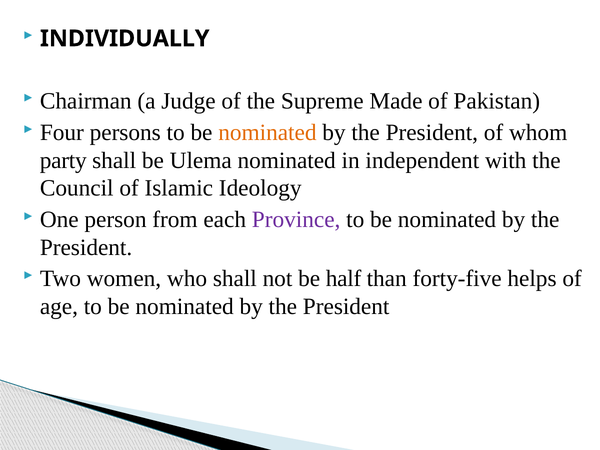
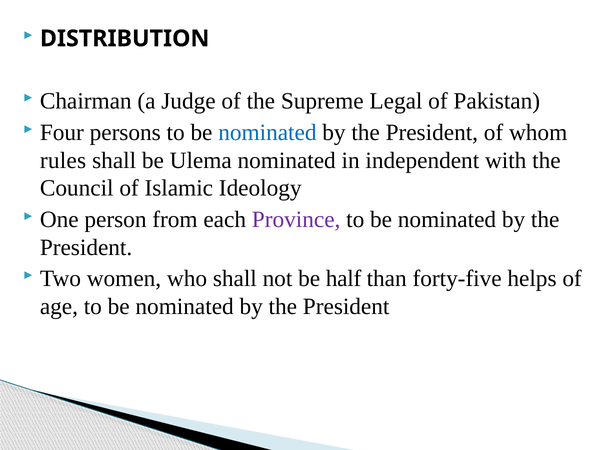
INDIVIDUALLY: INDIVIDUALLY -> DISTRIBUTION (125, 39)
Made: Made -> Legal (396, 101)
nominated colour: orange -> blue (267, 132)
party: party -> rules (63, 160)
